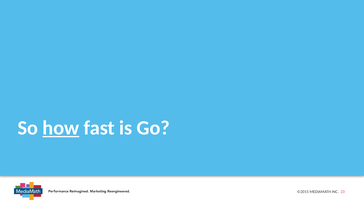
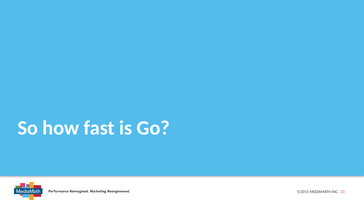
how underline: present -> none (61, 128)
